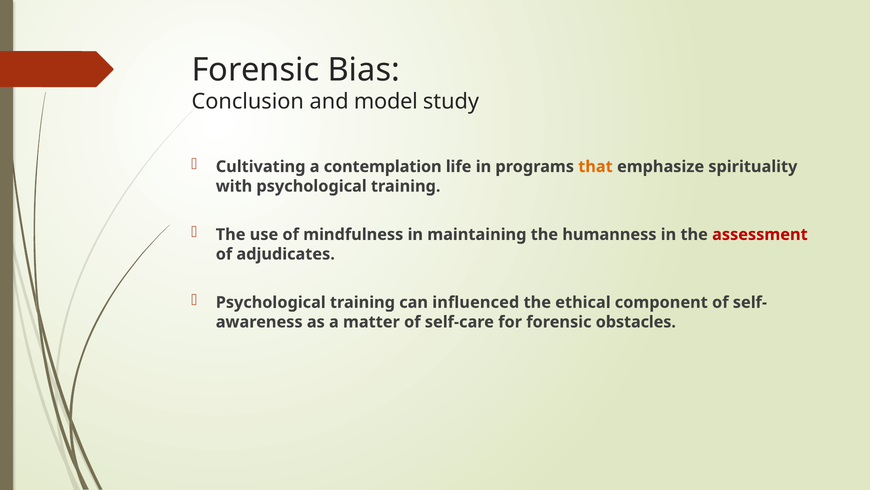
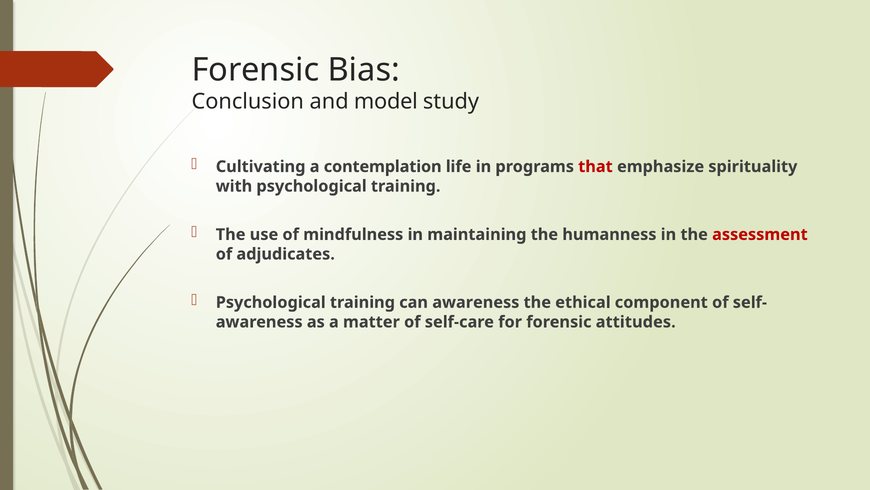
that colour: orange -> red (595, 166)
can influenced: influenced -> awareness (476, 302)
obstacles: obstacles -> attitudes (636, 322)
